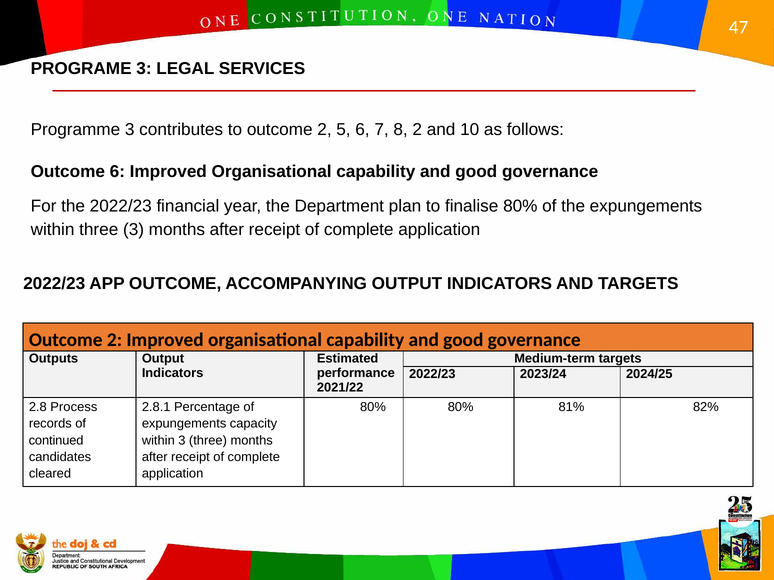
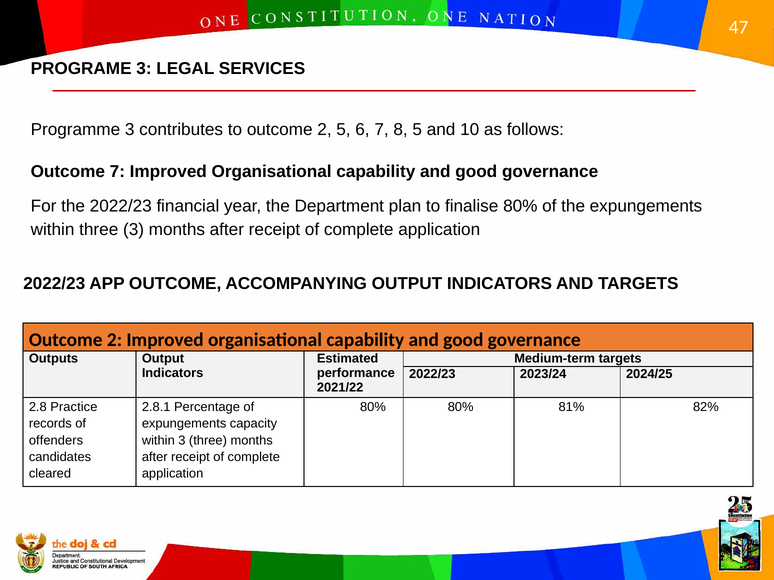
8 2: 2 -> 5 (417, 130)
Outcome 6: 6 -> 7 (117, 172)
Process: Process -> Practice (74, 407)
continued: continued -> offenders (56, 441)
